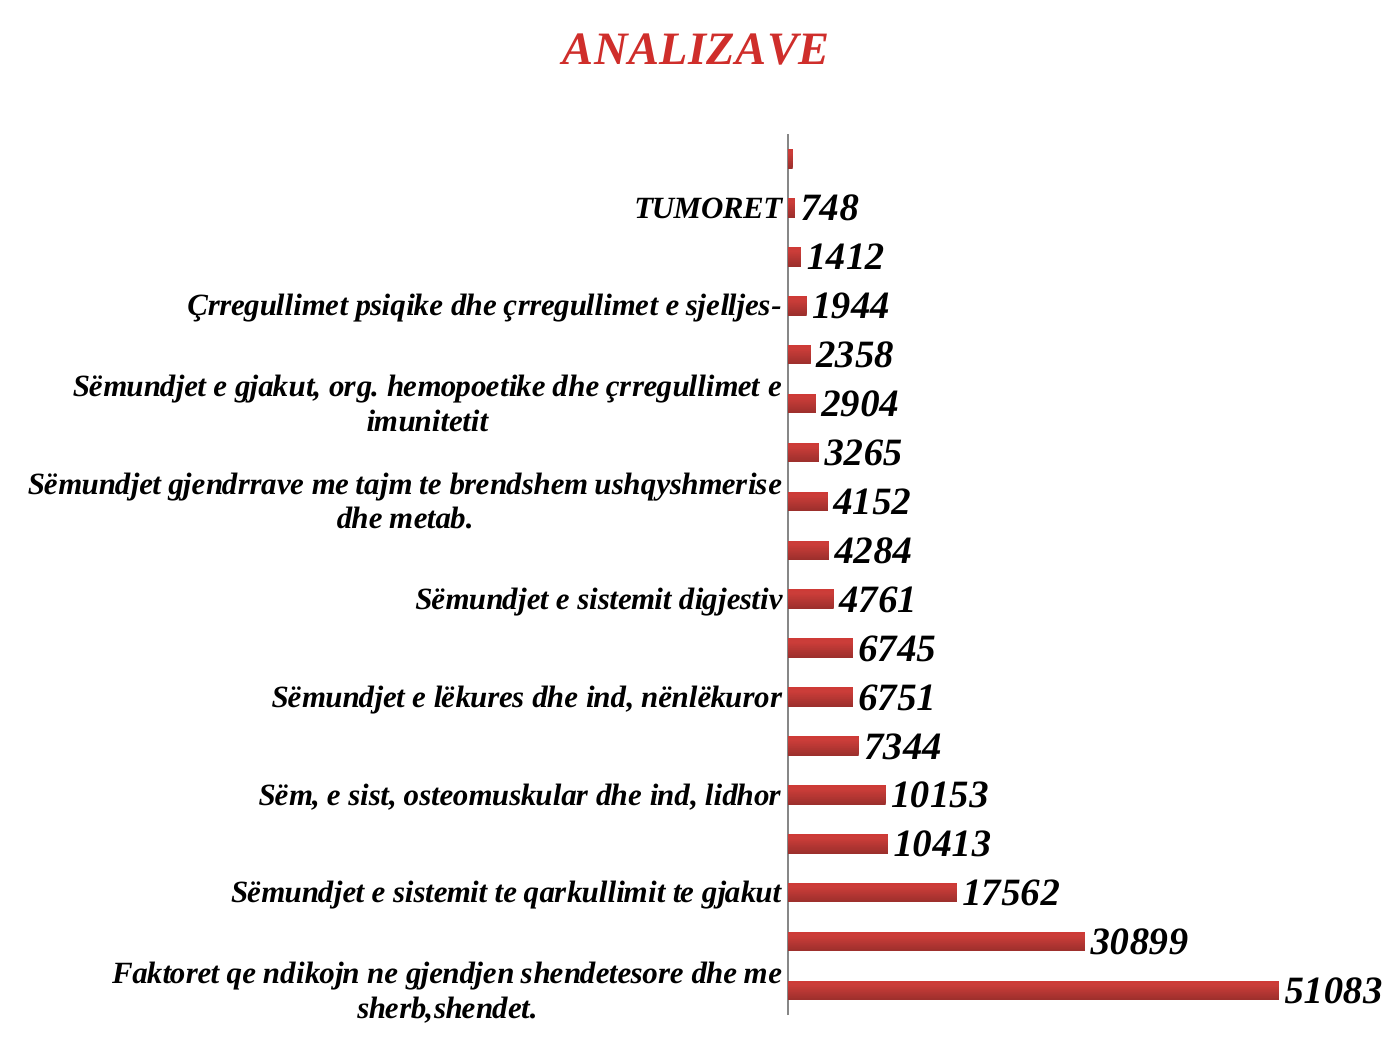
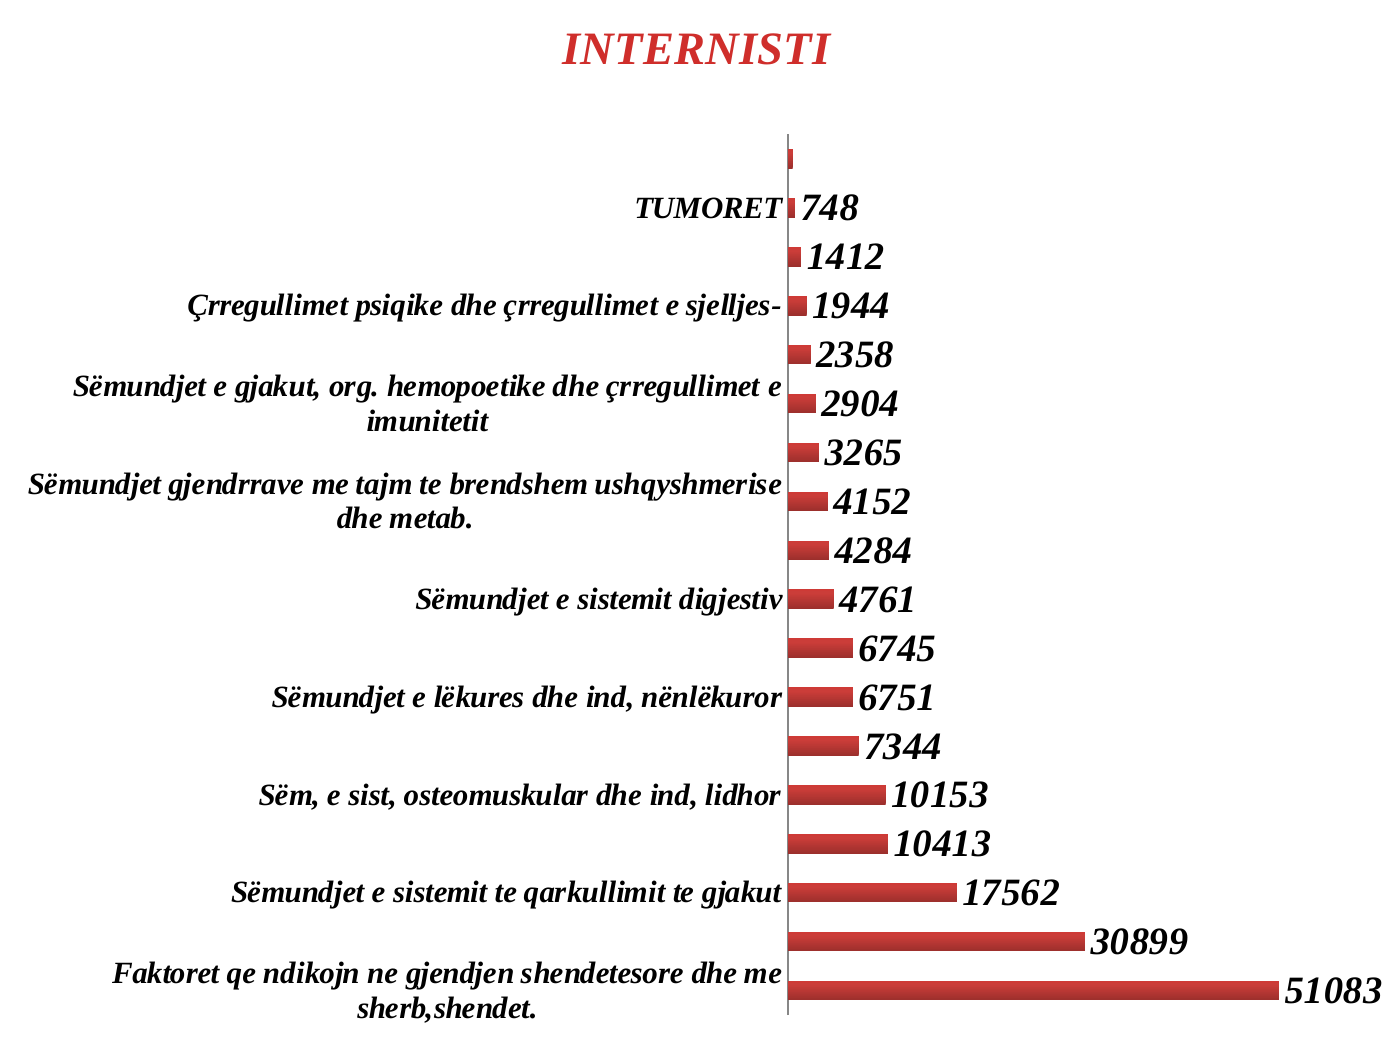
ANALIZAVE: ANALIZAVE -> INTERNISTI (696, 50)
